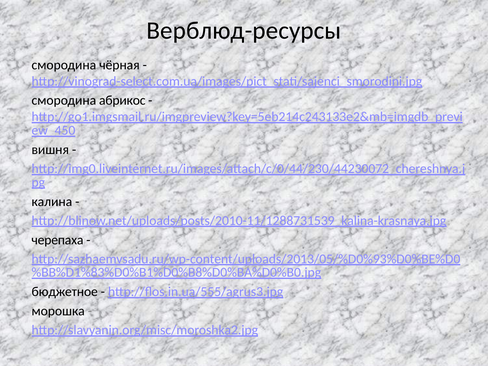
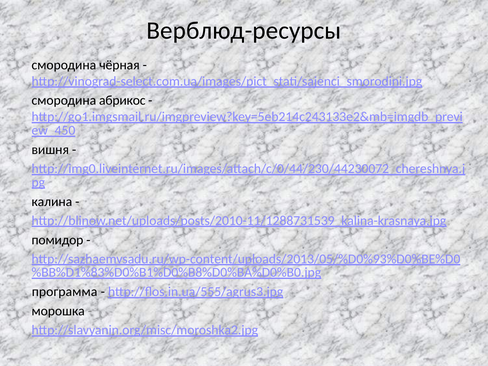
черепаха: черепаха -> помидор (57, 240)
бюджетное: бюджетное -> программа (65, 292)
